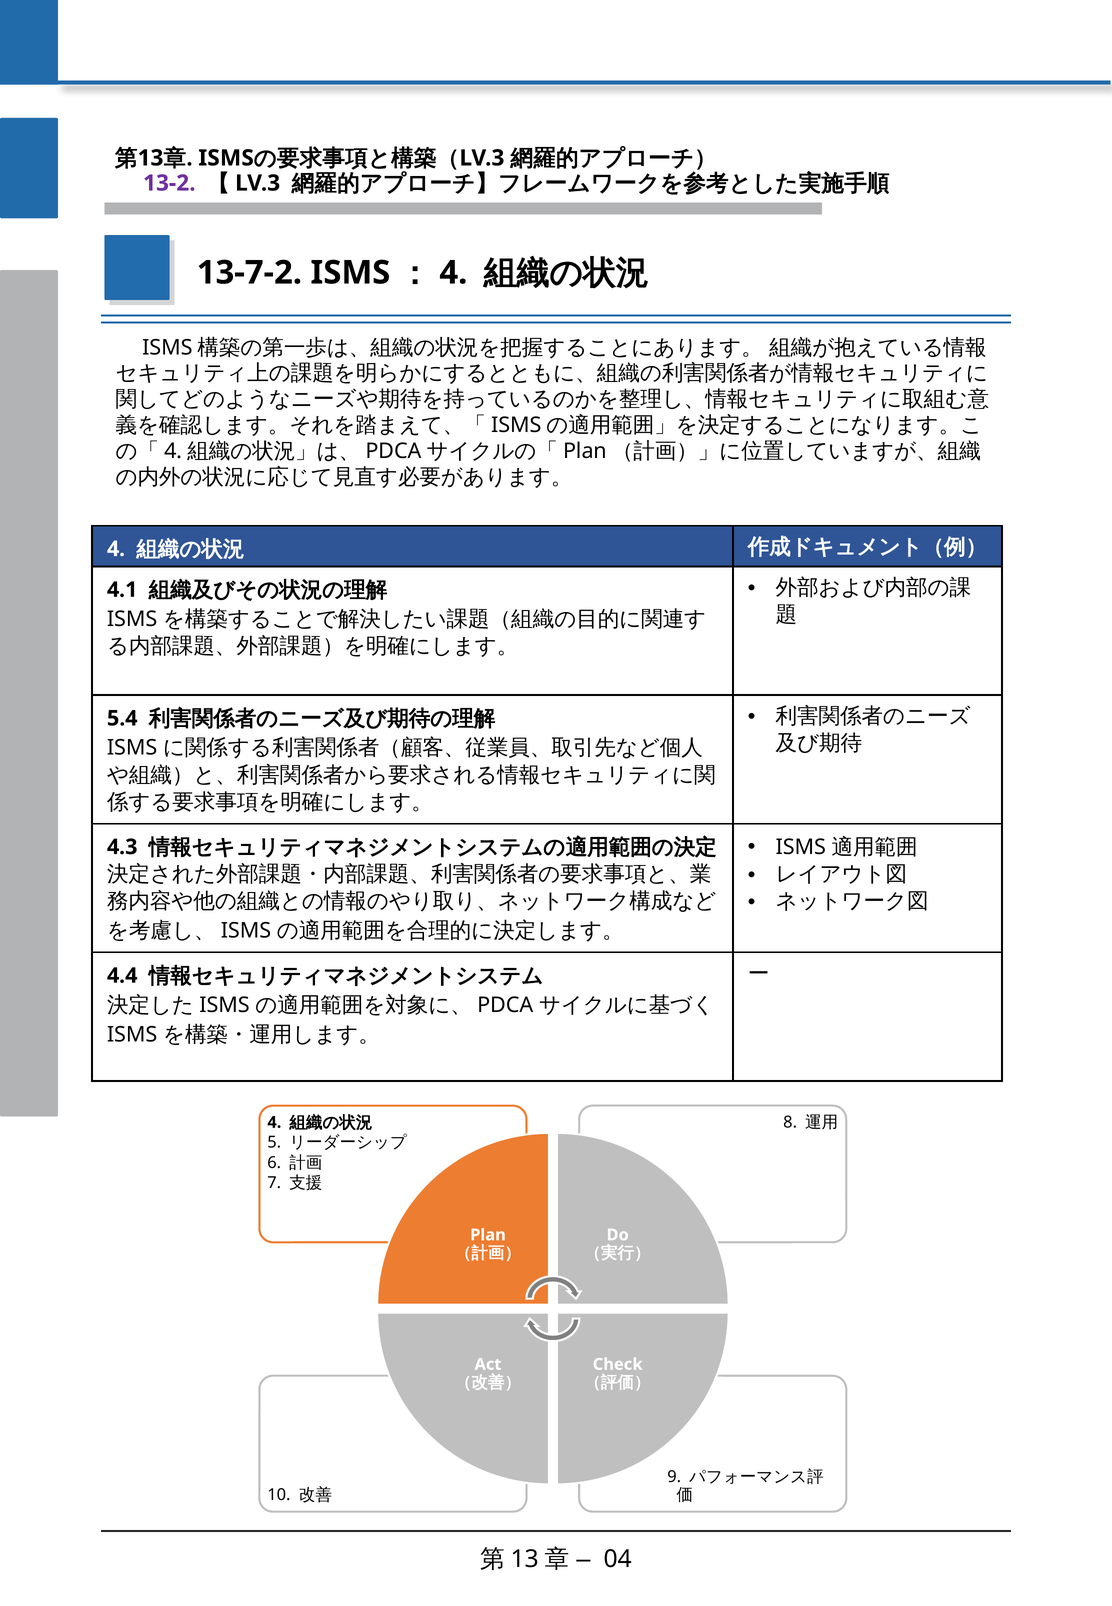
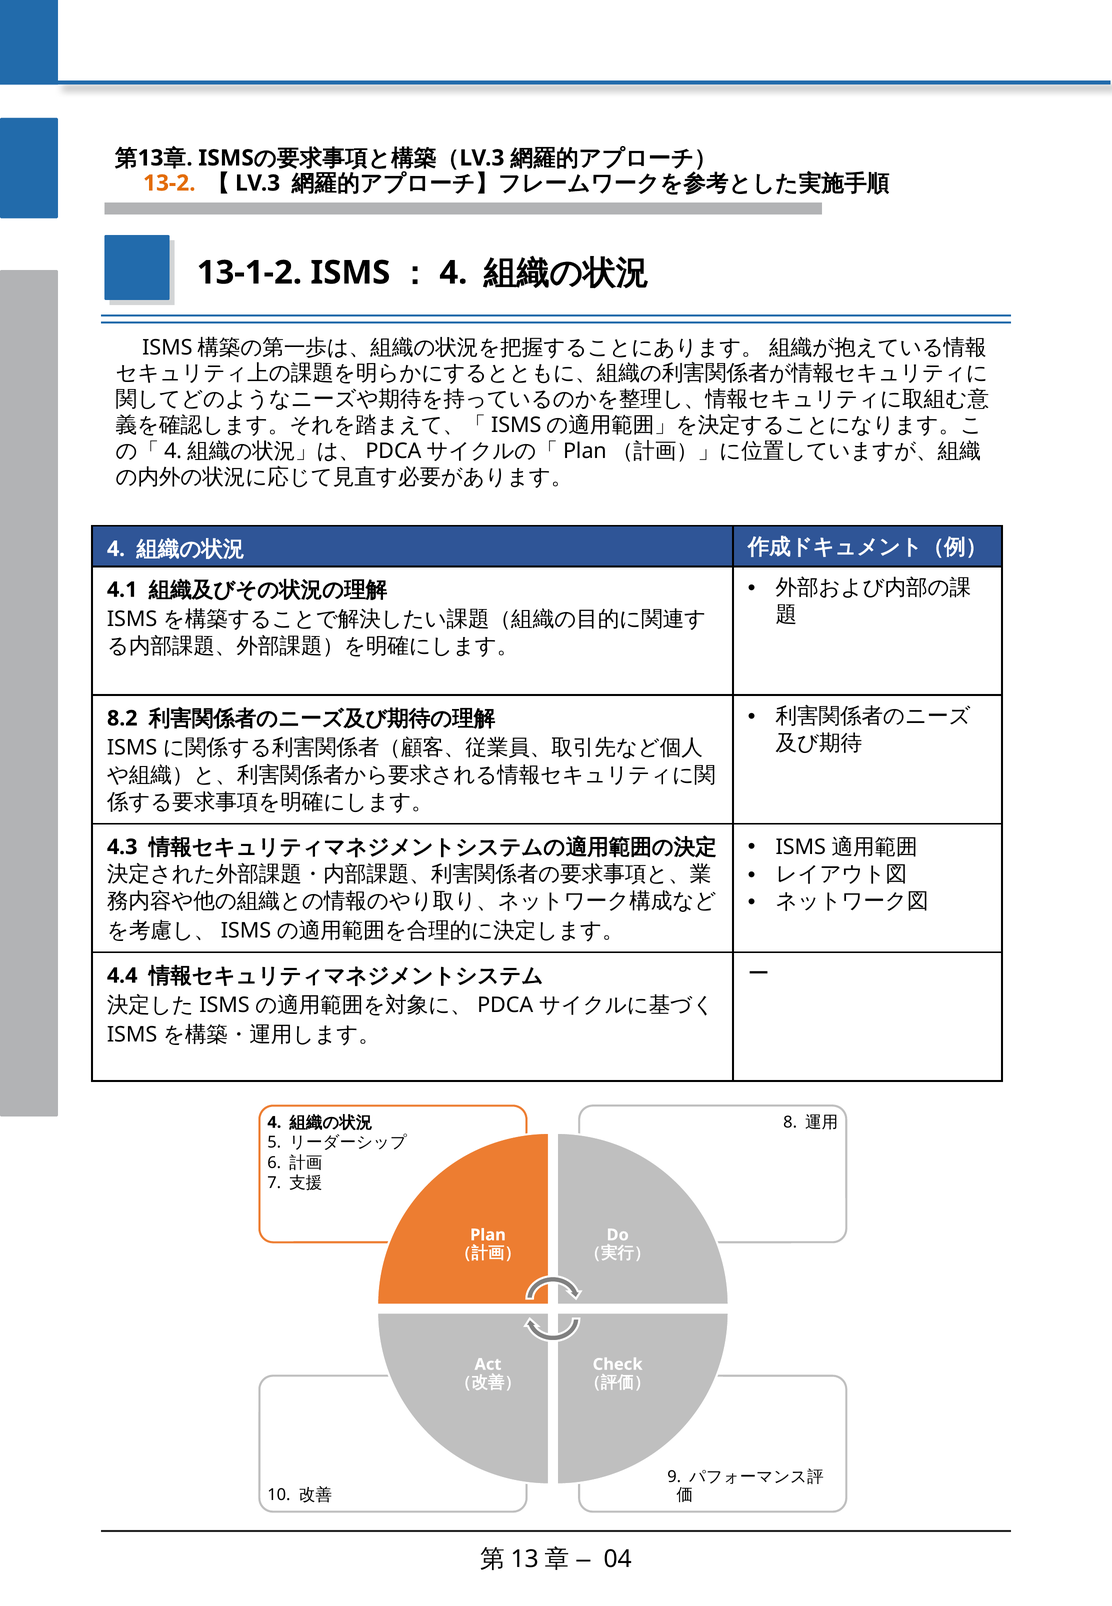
13-2 colour: purple -> orange (169, 183)
13-7-2: 13-7-2 -> 13-1-2 (249, 273)
5.4: 5.4 -> 8.2 (122, 718)
